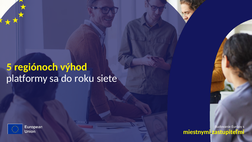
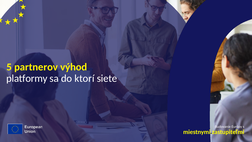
regiónoch: regiónoch -> partnerov (36, 67)
roku: roku -> ktorí (84, 78)
